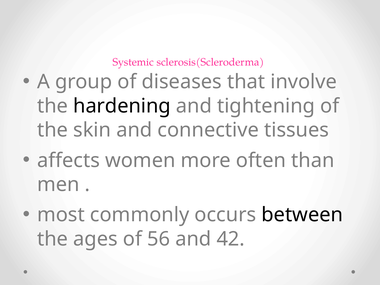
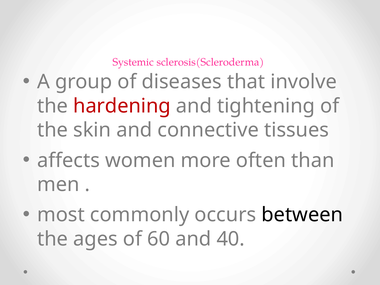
hardening colour: black -> red (122, 106)
56: 56 -> 60 (159, 239)
42: 42 -> 40 (231, 239)
